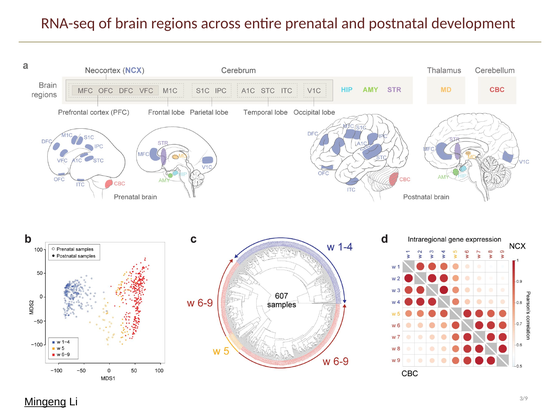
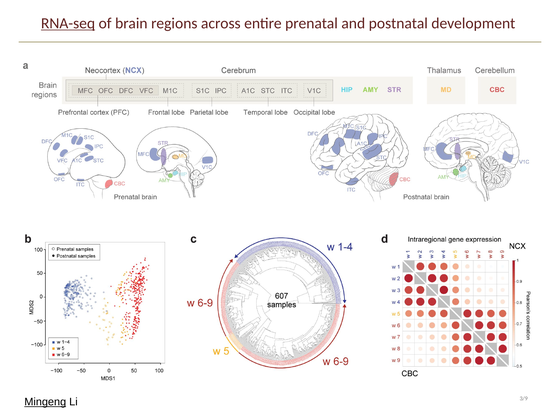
RNA-seq underline: none -> present (68, 23)
